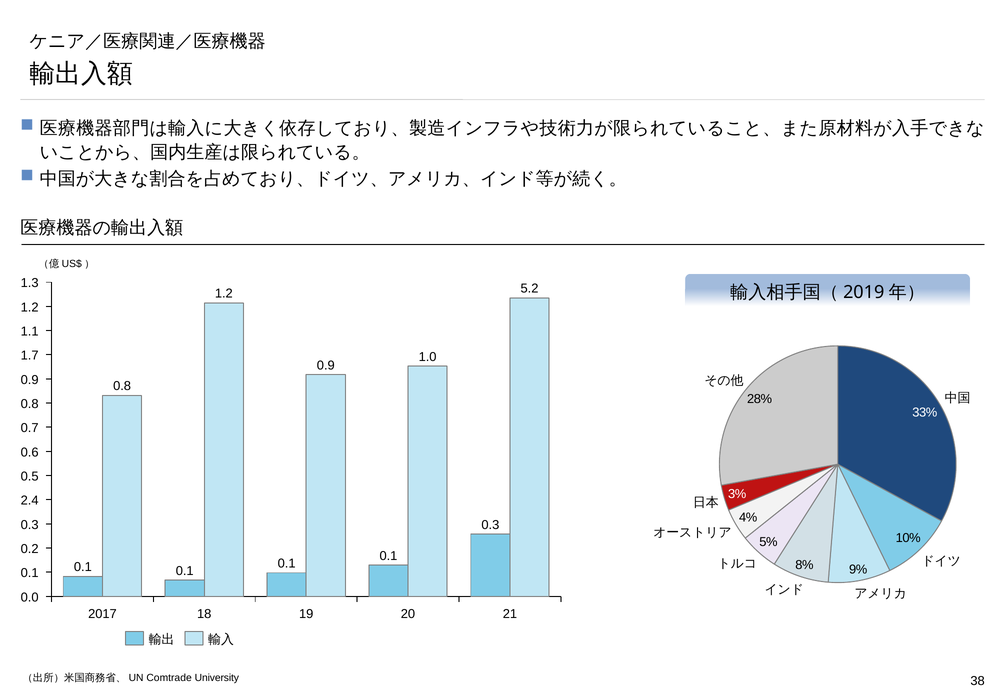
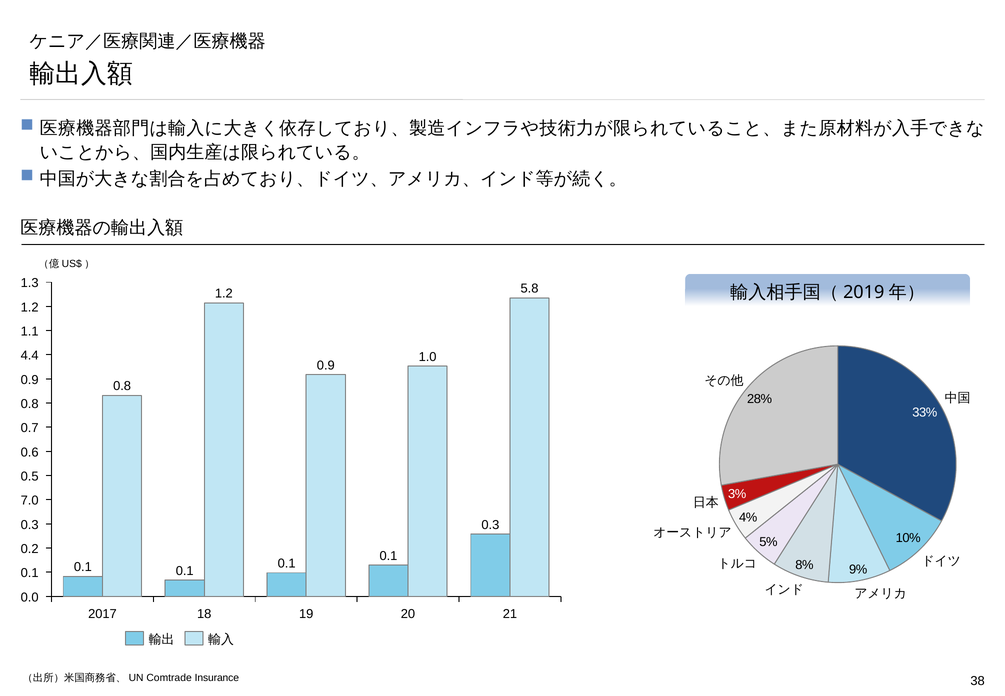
5.2: 5.2 -> 5.8 (530, 289)
1.7: 1.7 -> 4.4 (30, 356)
2.4: 2.4 -> 7.0 (30, 500)
University: University -> Insurance (217, 678)
